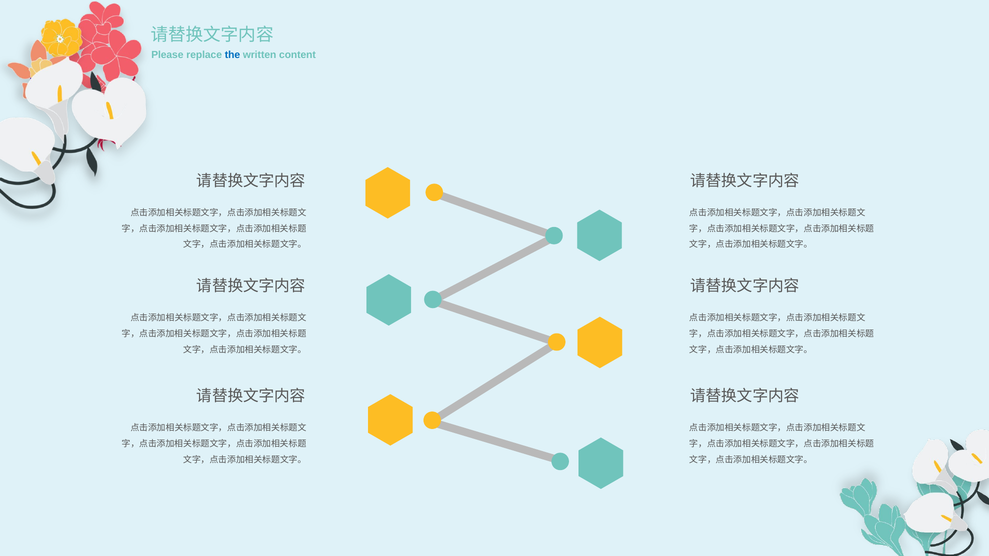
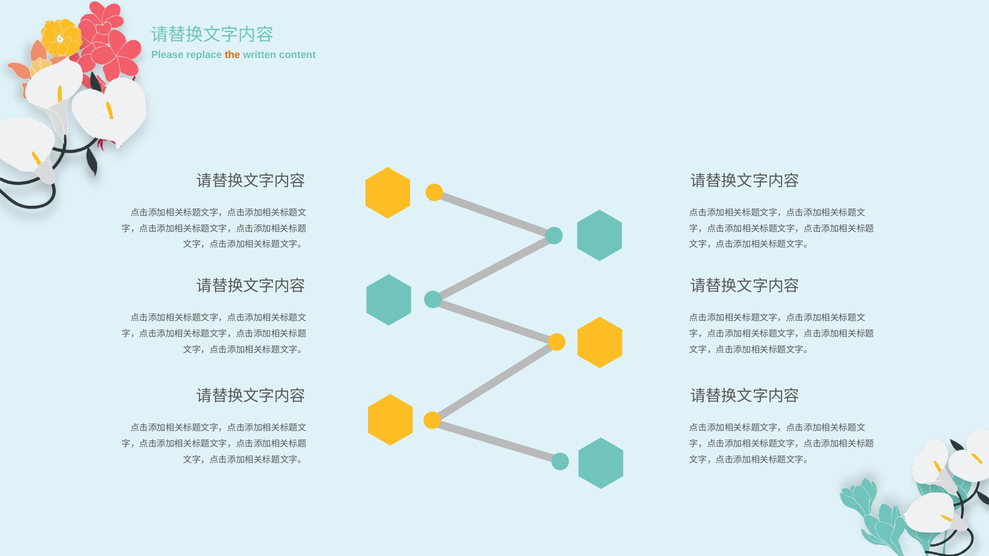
the colour: blue -> orange (232, 55)
